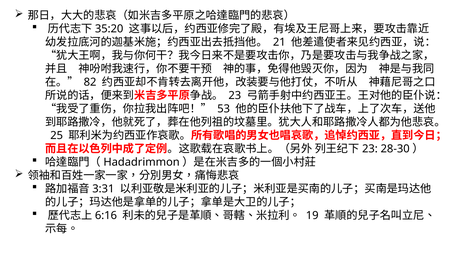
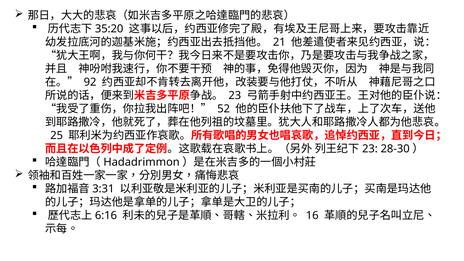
82: 82 -> 92 (90, 82)
53: 53 -> 52 (224, 109)
19: 19 -> 16 (312, 216)
